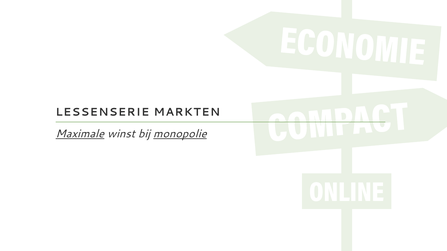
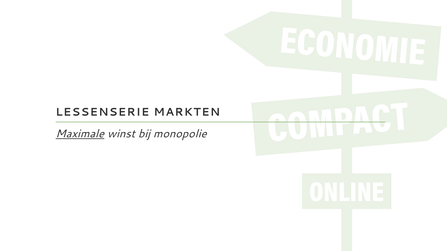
monopolie underline: present -> none (180, 134)
